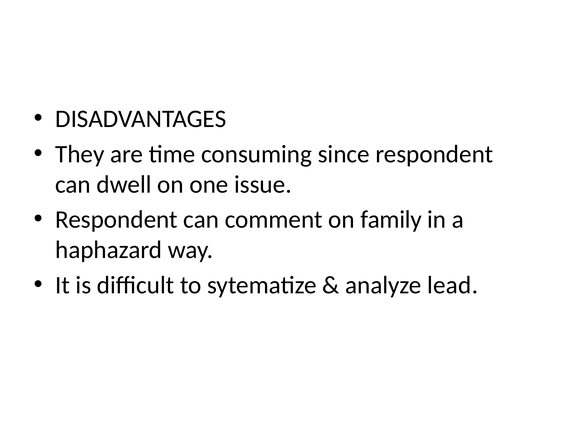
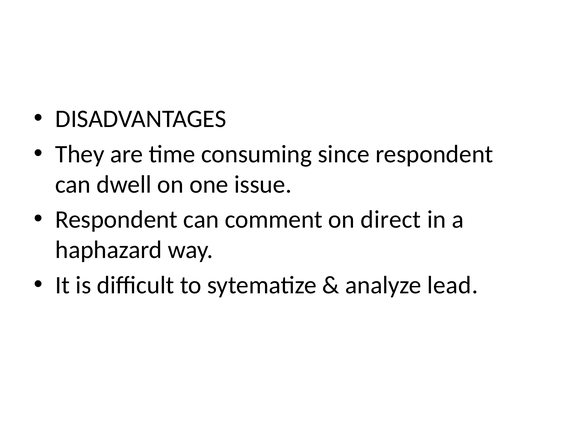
family: family -> direct (391, 219)
